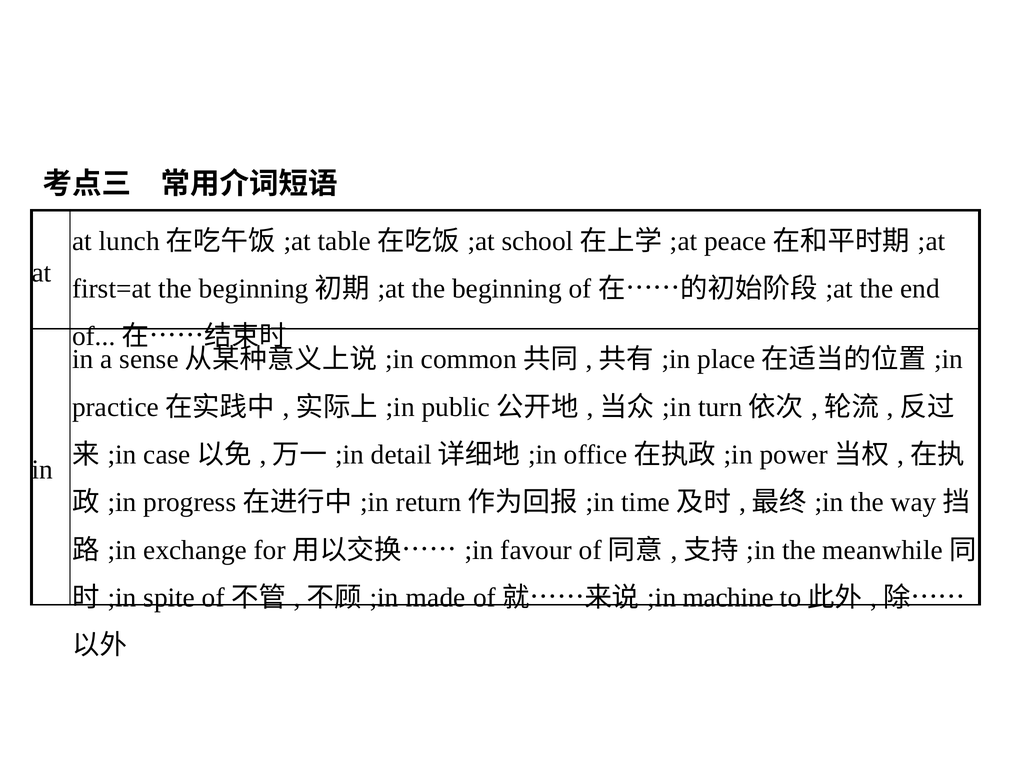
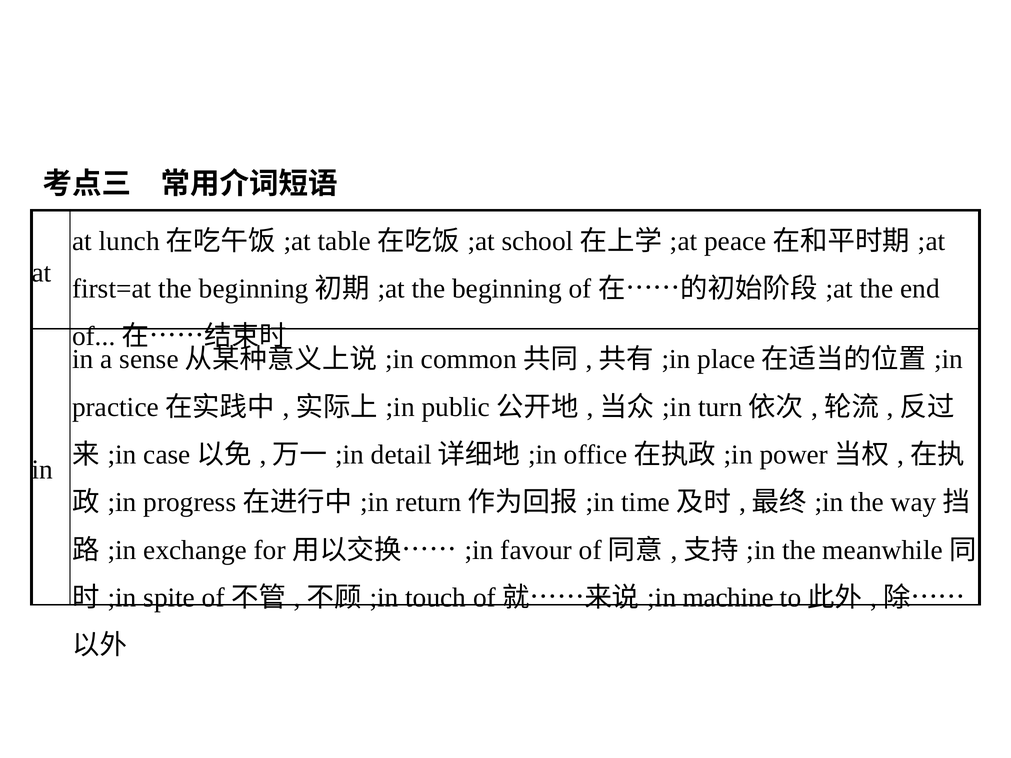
made: made -> touch (436, 598)
